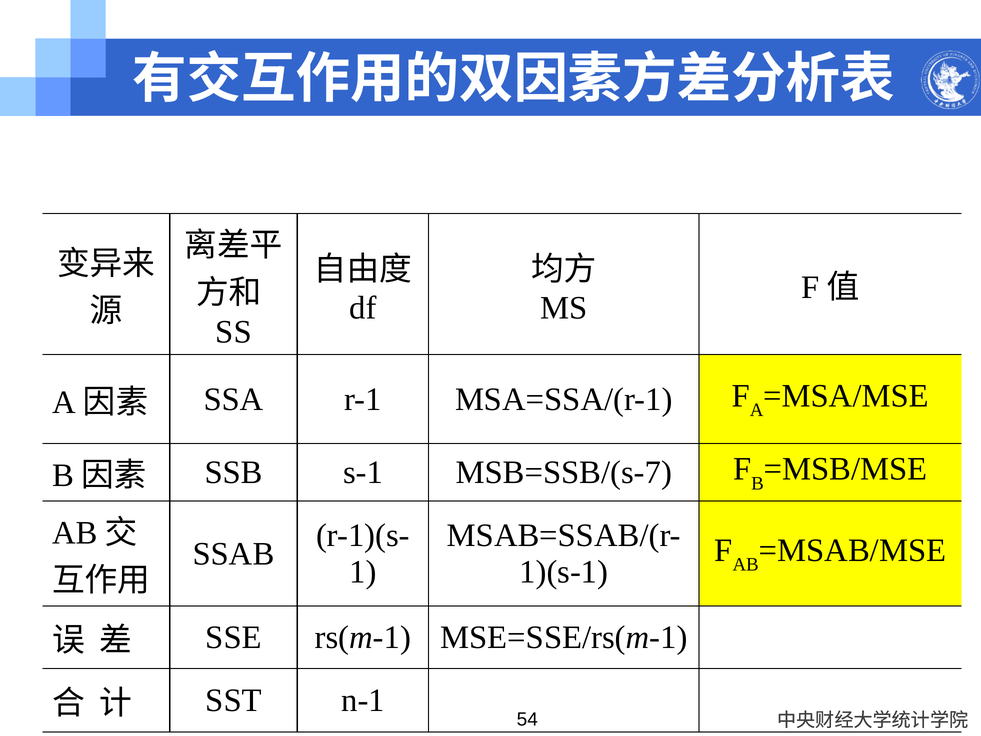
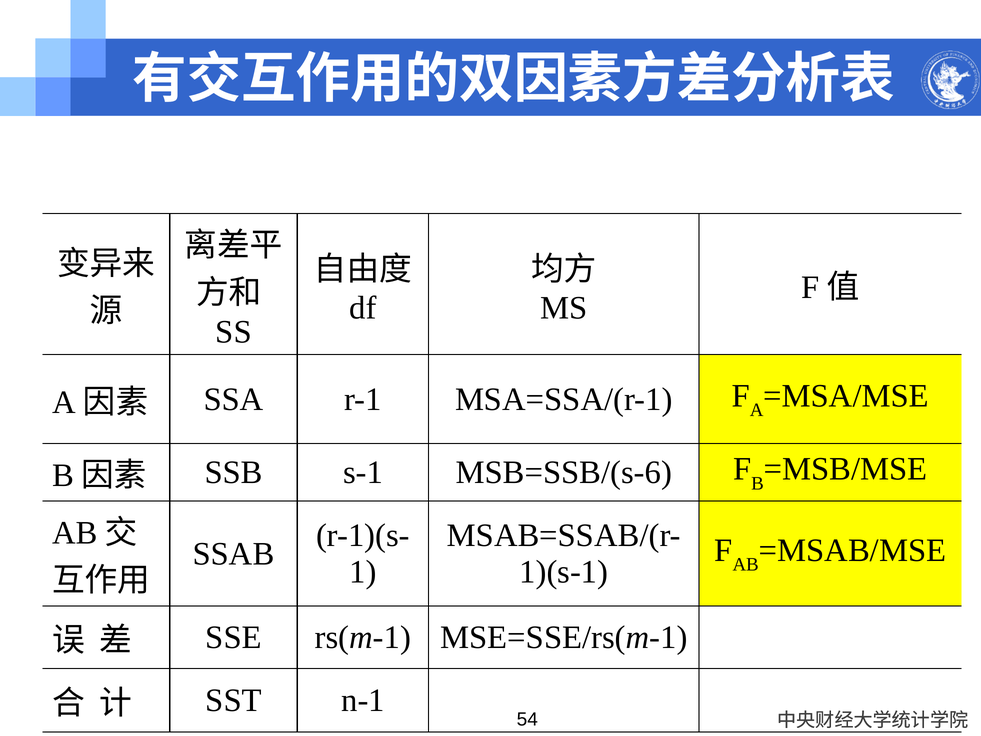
MSB=SSB/(s-7: MSB=SSB/(s-7 -> MSB=SSB/(s-6 (564, 472)
